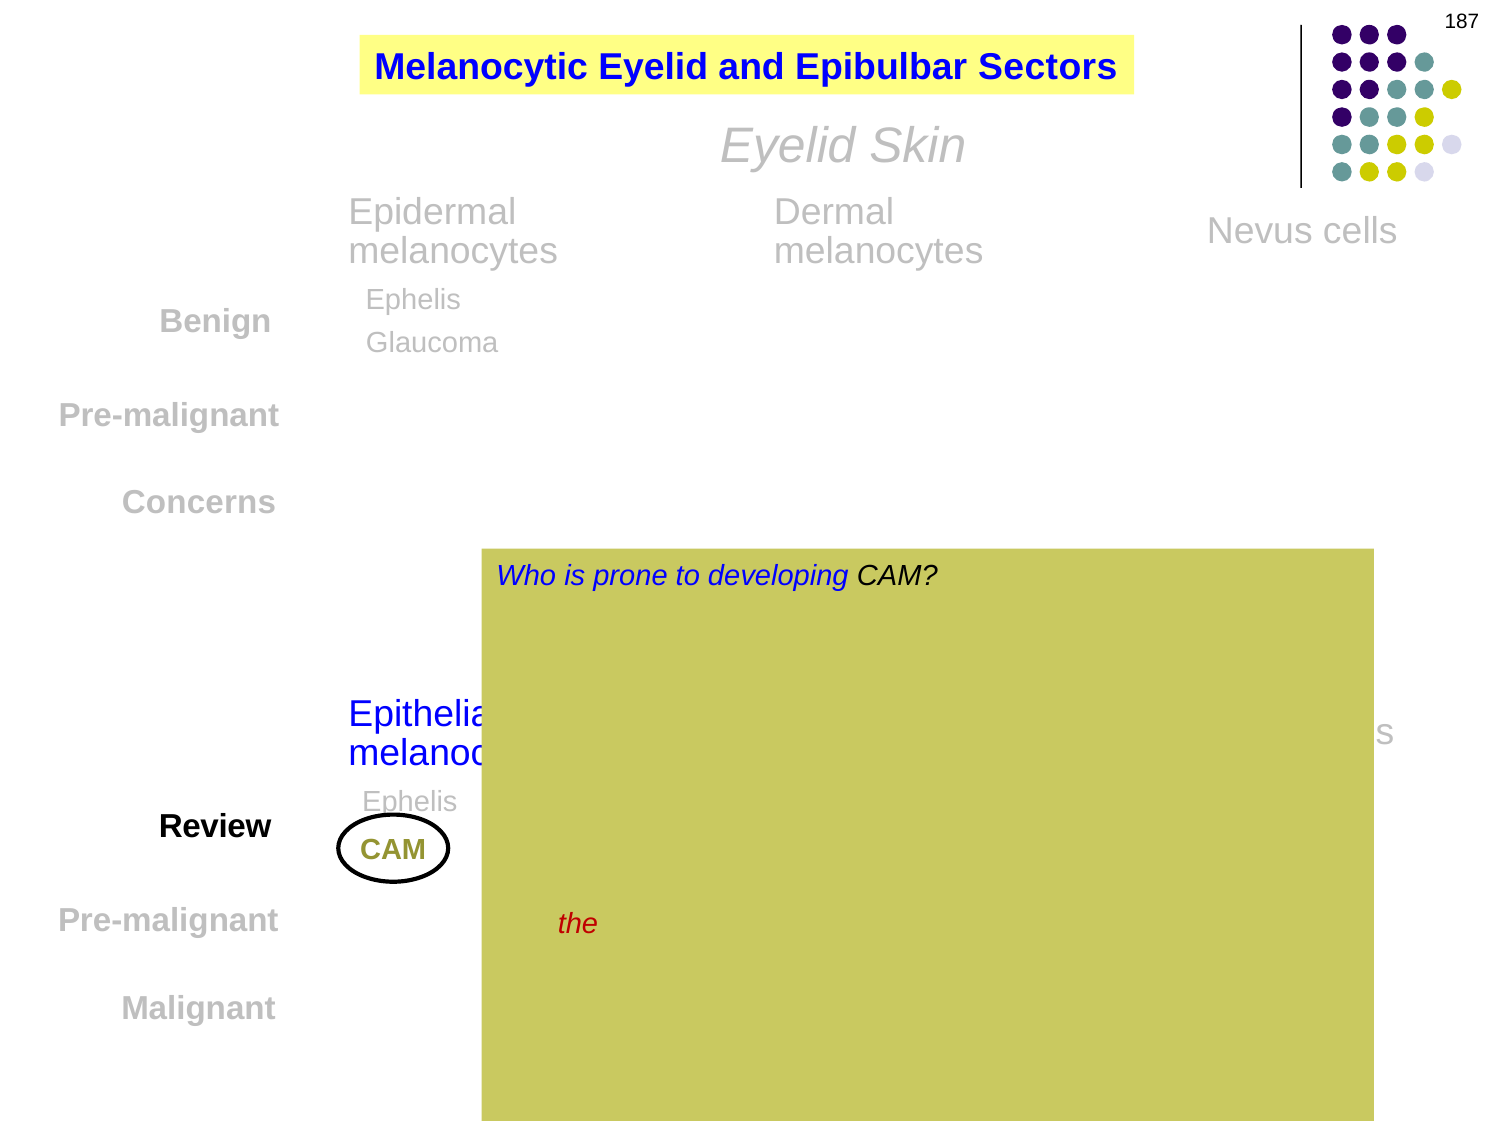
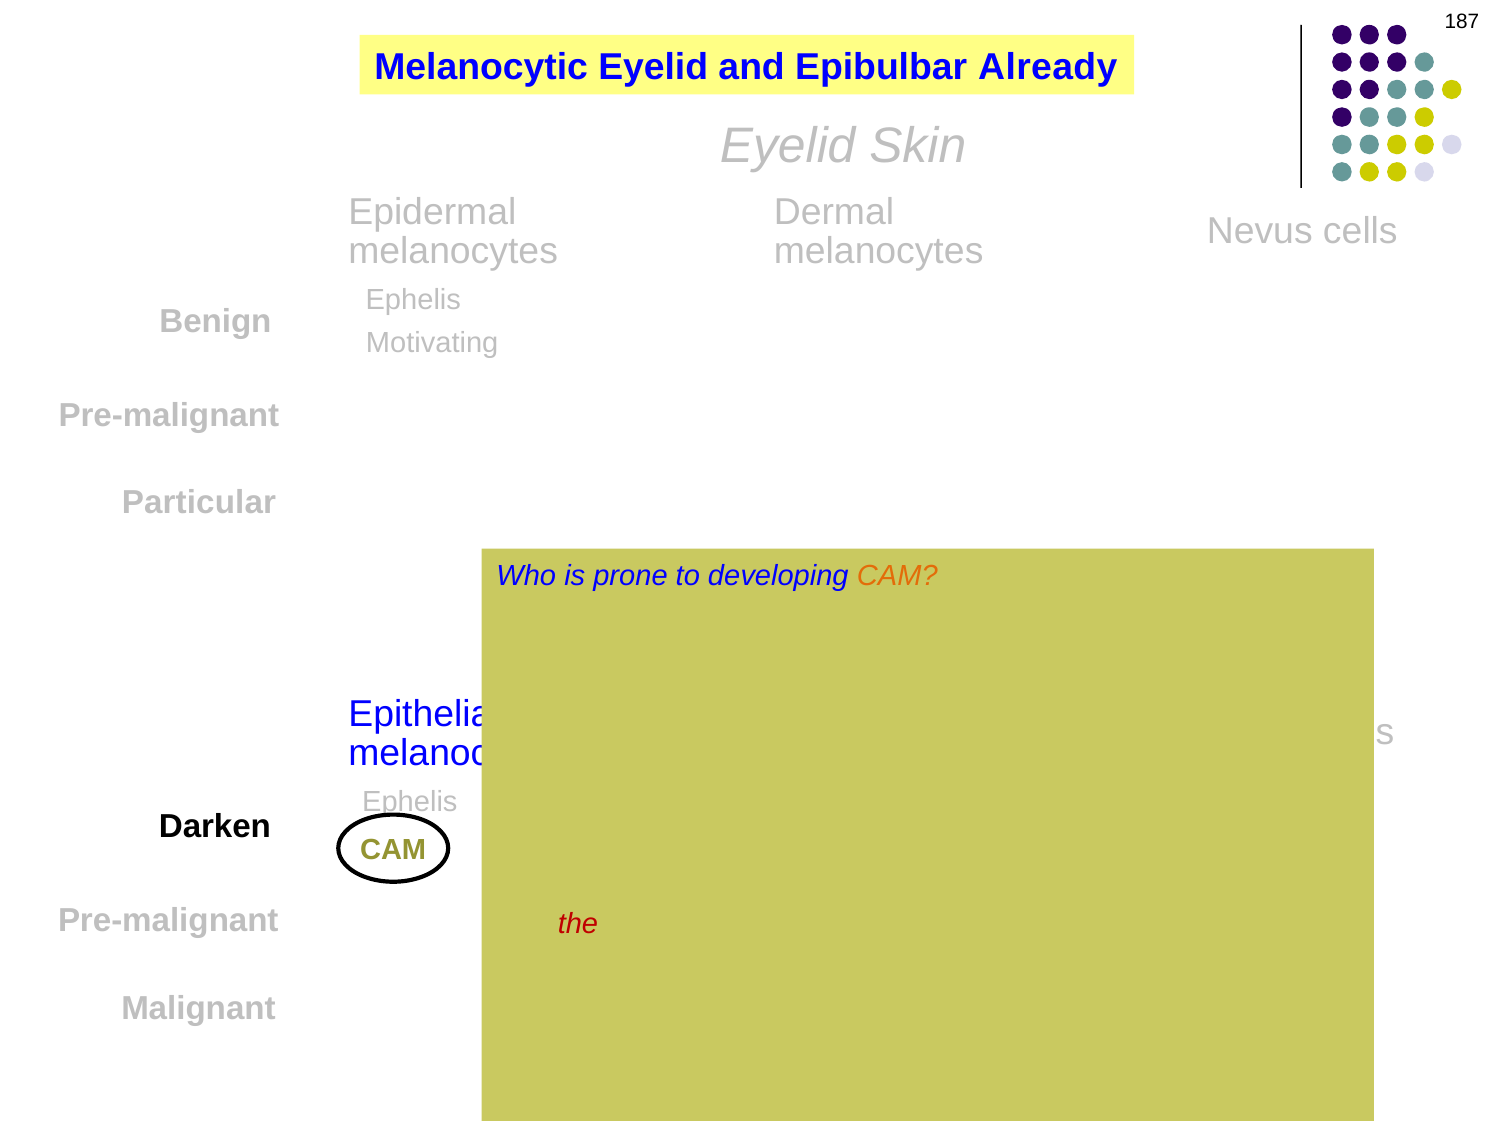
Sectors: Sectors -> Already (1048, 67)
Glaucoma: Glaucoma -> Motivating (432, 343)
Concerns: Concerns -> Particular (199, 503)
CAM colour: black -> orange (897, 575)
Review: Review -> Darken (215, 826)
